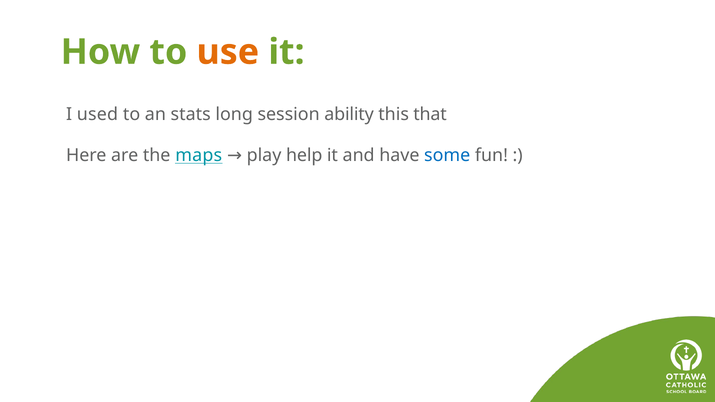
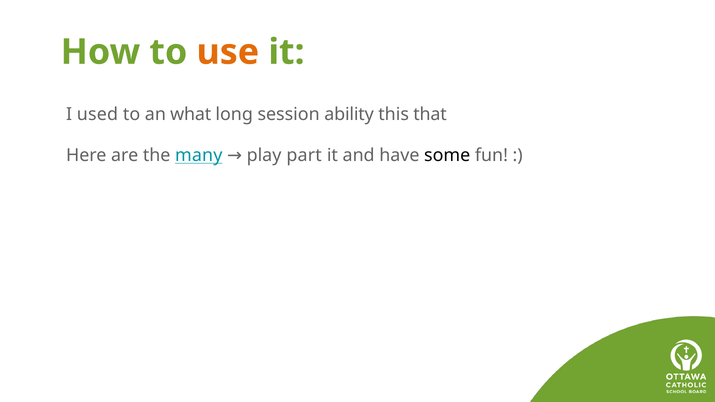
stats: stats -> what (191, 114)
maps: maps -> many (199, 155)
help: help -> part (304, 155)
some colour: blue -> black (447, 155)
